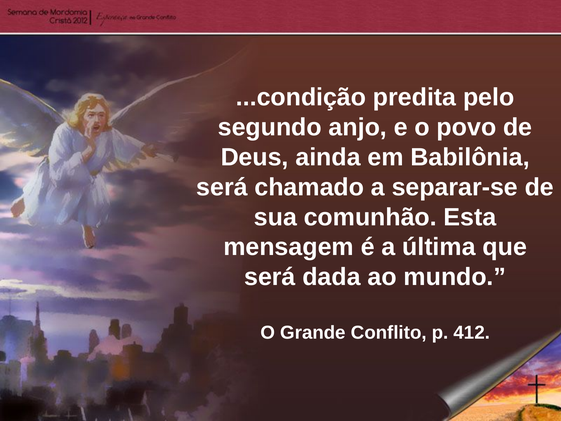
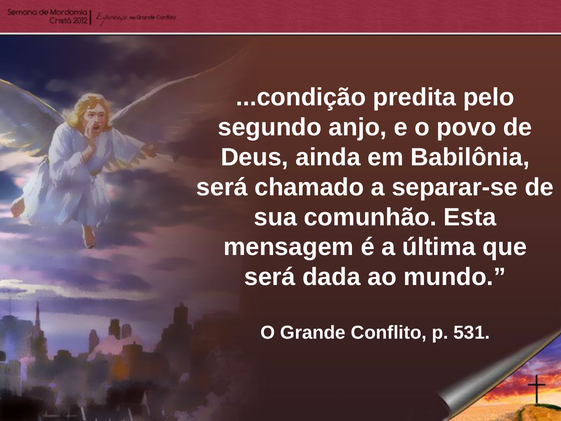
412: 412 -> 531 (472, 333)
